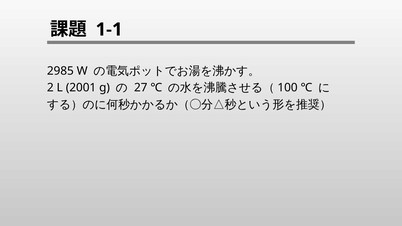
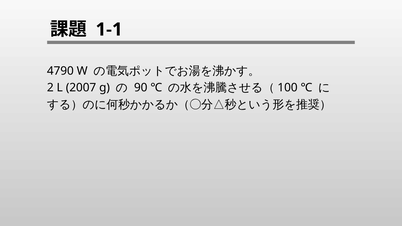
2985: 2985 -> 4790 (60, 71)
2001: 2001 -> 2007 (81, 88)
27: 27 -> 90 (141, 88)
